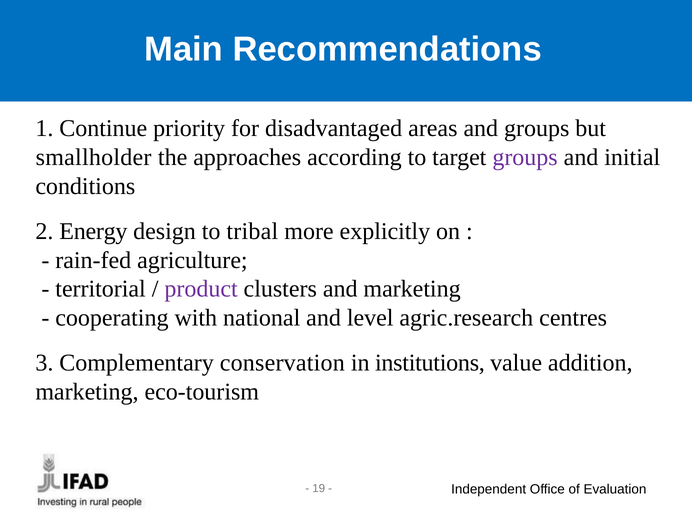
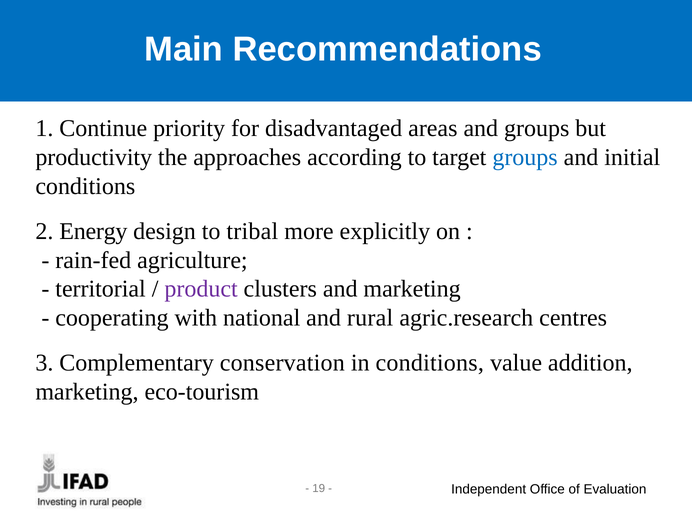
smallholder: smallholder -> productivity (94, 157)
groups colour: purple -> blue (525, 157)
level: level -> rural (370, 318)
in institutions: institutions -> conditions (430, 363)
